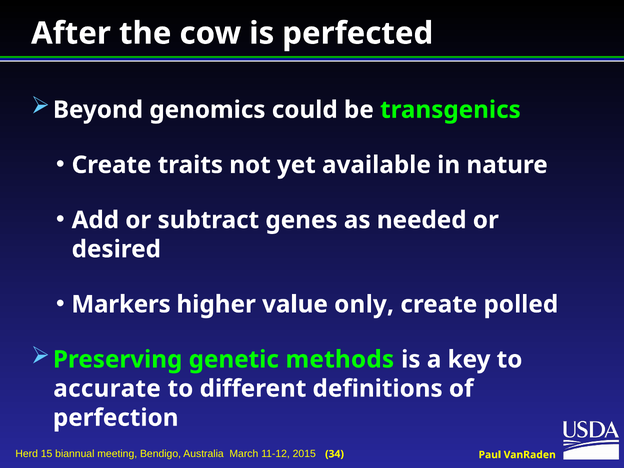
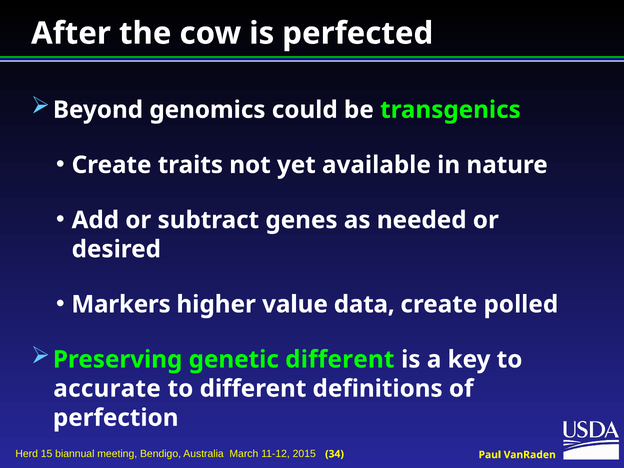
only: only -> data (364, 304)
genetic methods: methods -> different (340, 360)
